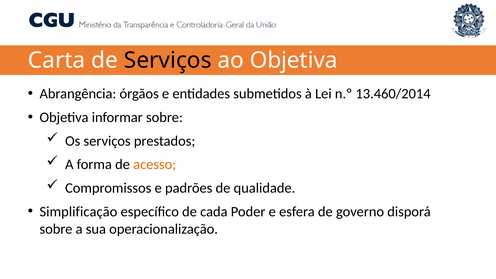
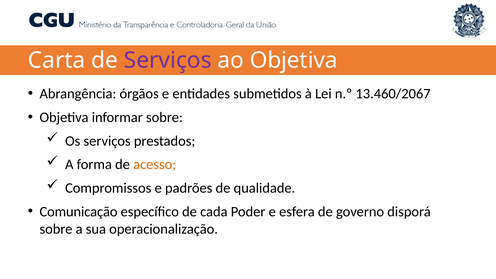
Serviços colour: black -> purple (168, 60)
13.460/2014: 13.460/2014 -> 13.460/2067 (393, 94)
Simplificação: Simplificação -> Comunicação (79, 212)
